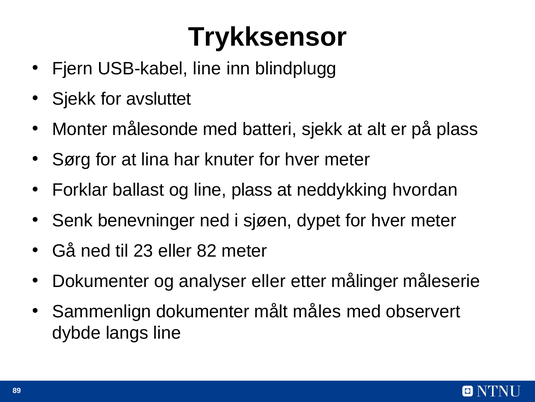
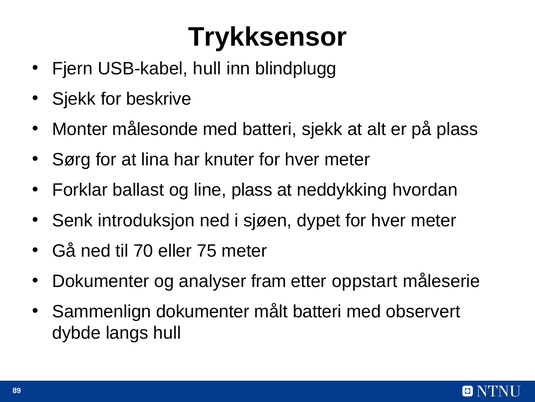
USB-kabel line: line -> hull (207, 69)
avsluttet: avsluttet -> beskrive (159, 99)
benevninger: benevninger -> introduksjon (146, 220)
23: 23 -> 70 (143, 250)
82: 82 -> 75 (207, 250)
analyser eller: eller -> fram (269, 281)
målinger: målinger -> oppstart (365, 281)
målt måles: måles -> batteri (317, 311)
langs line: line -> hull (167, 332)
